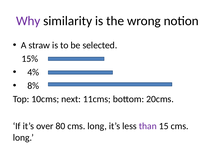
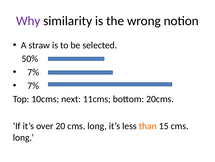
15%: 15% -> 50% (30, 59)
4%: 4% -> 7% (33, 72)
8%: 8% -> 7% (33, 85)
80: 80 -> 20 (60, 125)
than colour: purple -> orange (148, 125)
